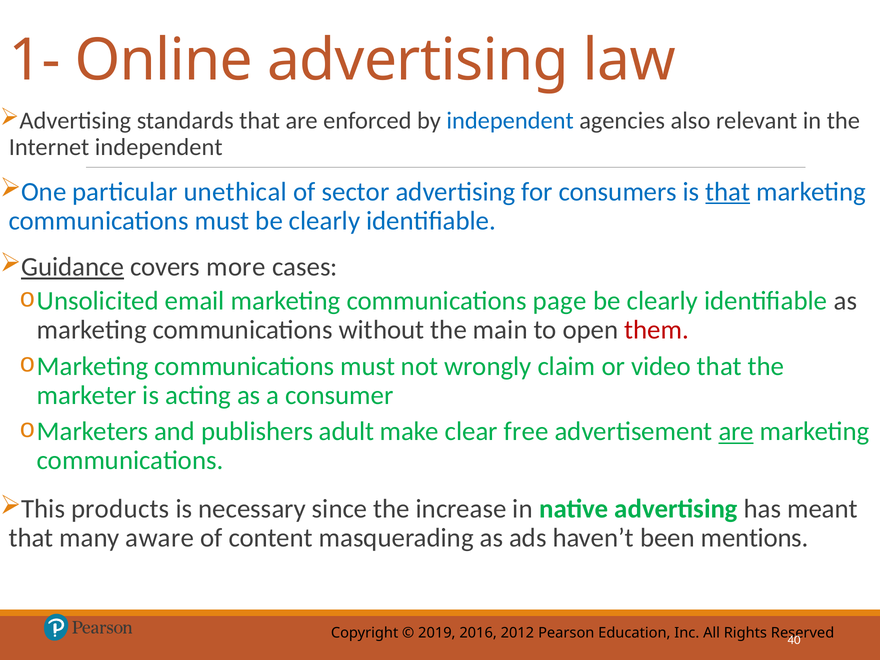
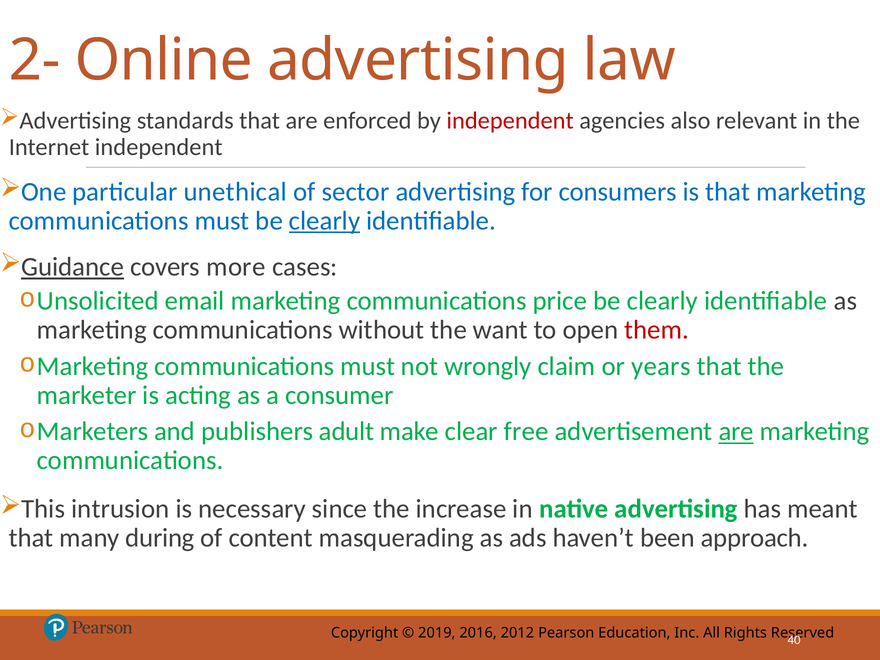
1-: 1- -> 2- (35, 61)
independent colour: blue -> red (510, 121)
that underline: present -> none (728, 192)
clearly underline: none -> present (325, 221)
page: page -> price (560, 301)
main: main -> want (500, 330)
video: video -> years (661, 366)
products: products -> intrusion (120, 509)
aware: aware -> during (160, 538)
mentions: mentions -> approach (755, 538)
